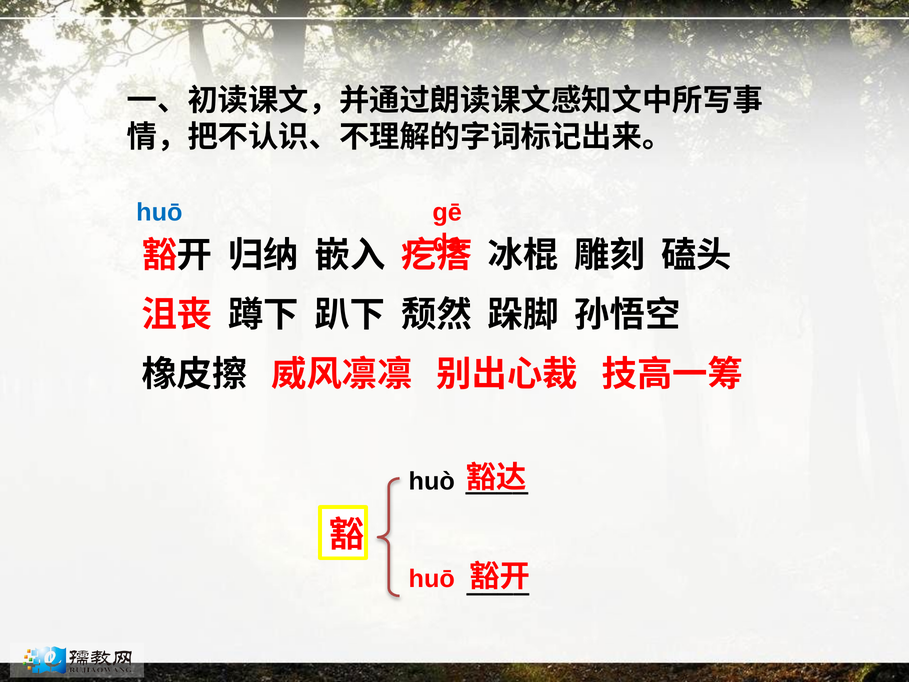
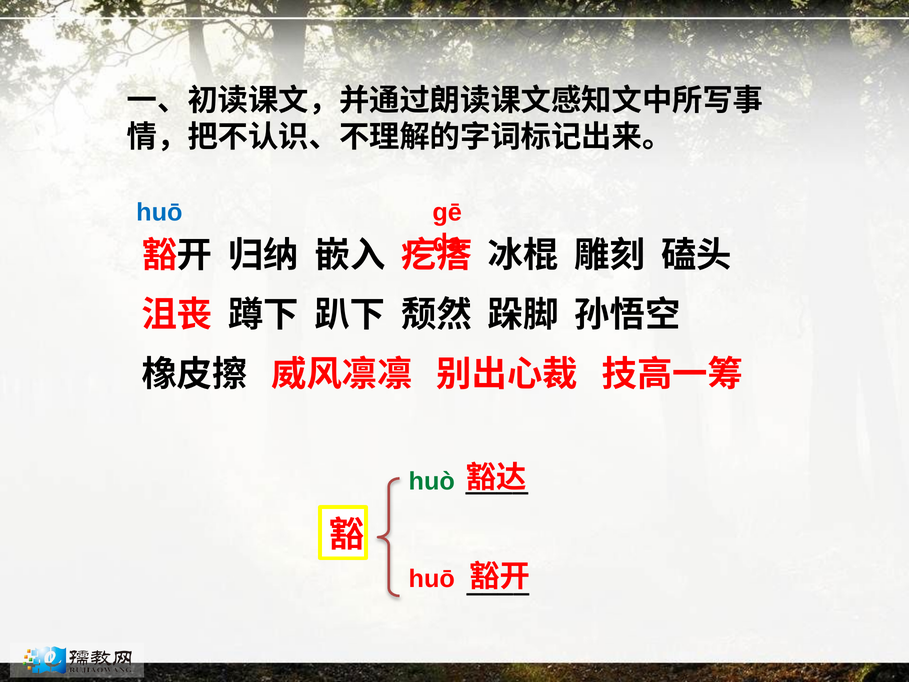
huò colour: black -> green (432, 481)
